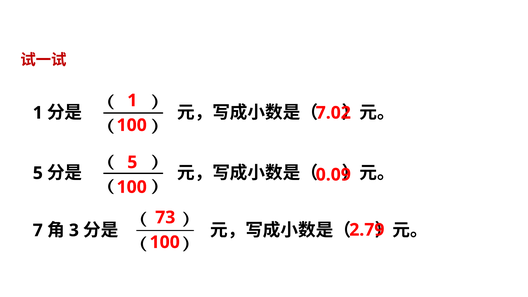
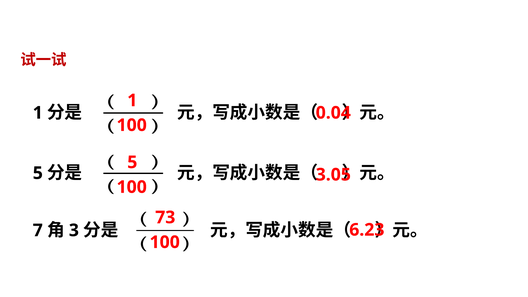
7.02: 7.02 -> 0.04 (333, 113)
0.09: 0.09 -> 3.05 (333, 175)
2.79: 2.79 -> 6.23 (367, 230)
